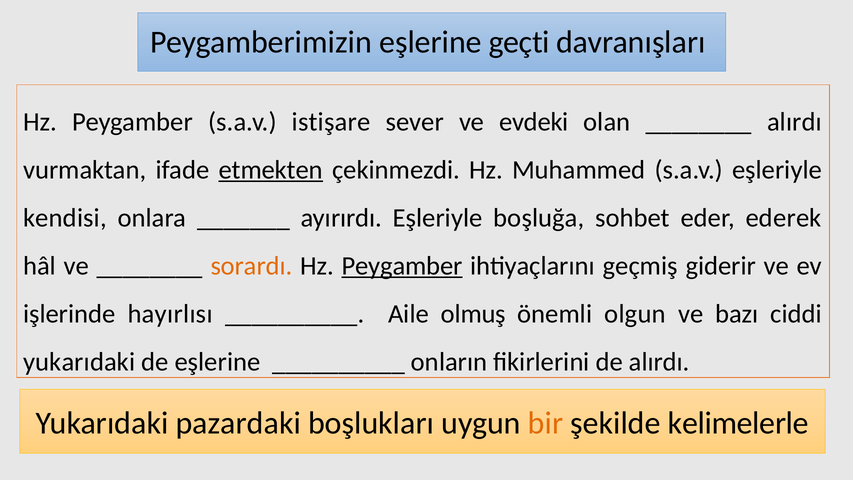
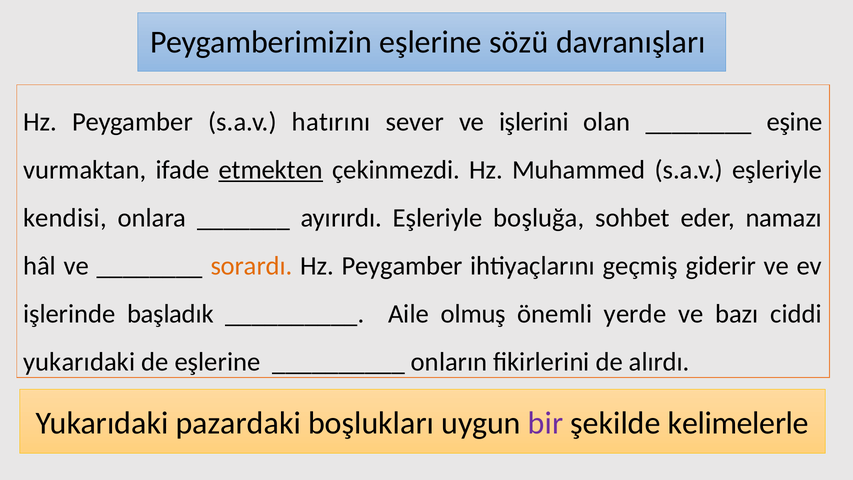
geçti: geçti -> sözü (519, 42)
istişare: istişare -> hatırını (331, 122)
evdeki: evdeki -> işlerini (534, 122)
alırdı: alırdı -> eşine (795, 122)
ederek: ederek -> namazı (784, 218)
Peygamber underline: present -> none (402, 266)
hayırlısı: hayırlısı -> başladık (170, 314)
olgun: olgun -> yerde (635, 314)
bir colour: orange -> purple (546, 423)
